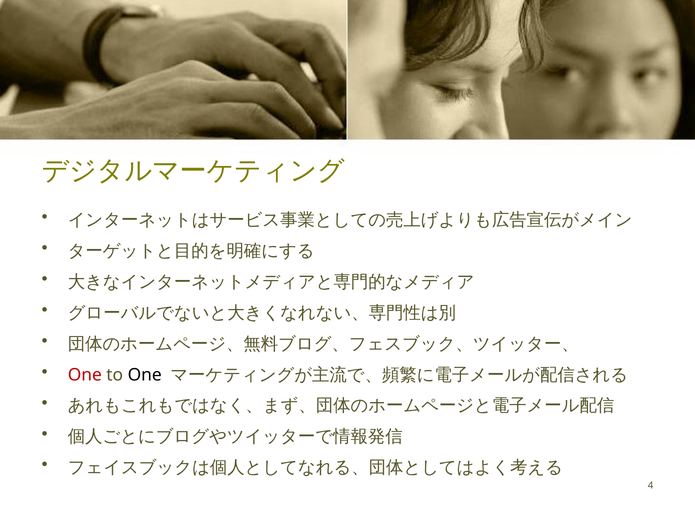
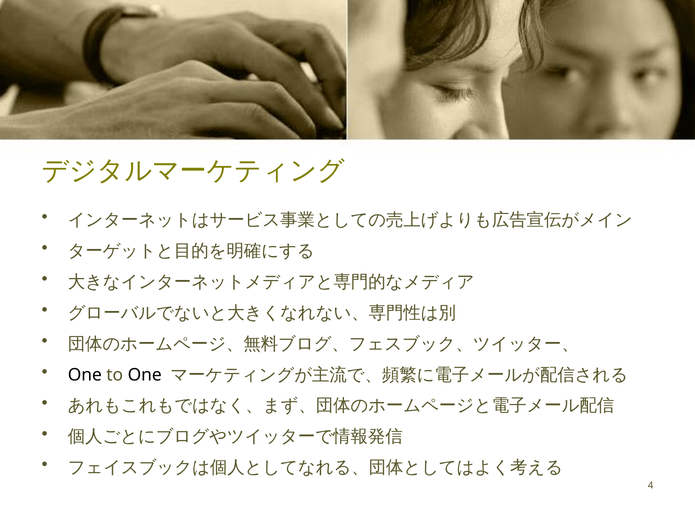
One colour: red -> black (85, 374)
